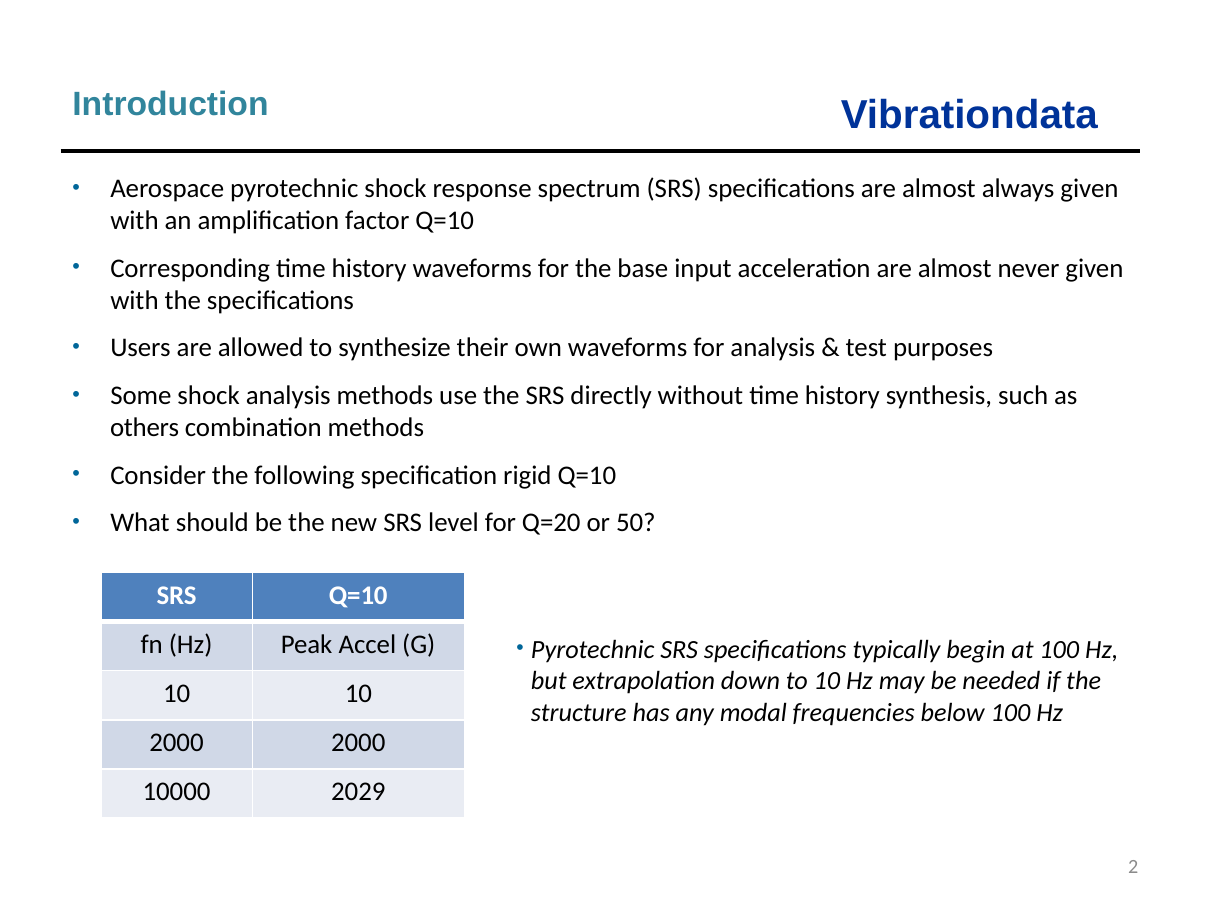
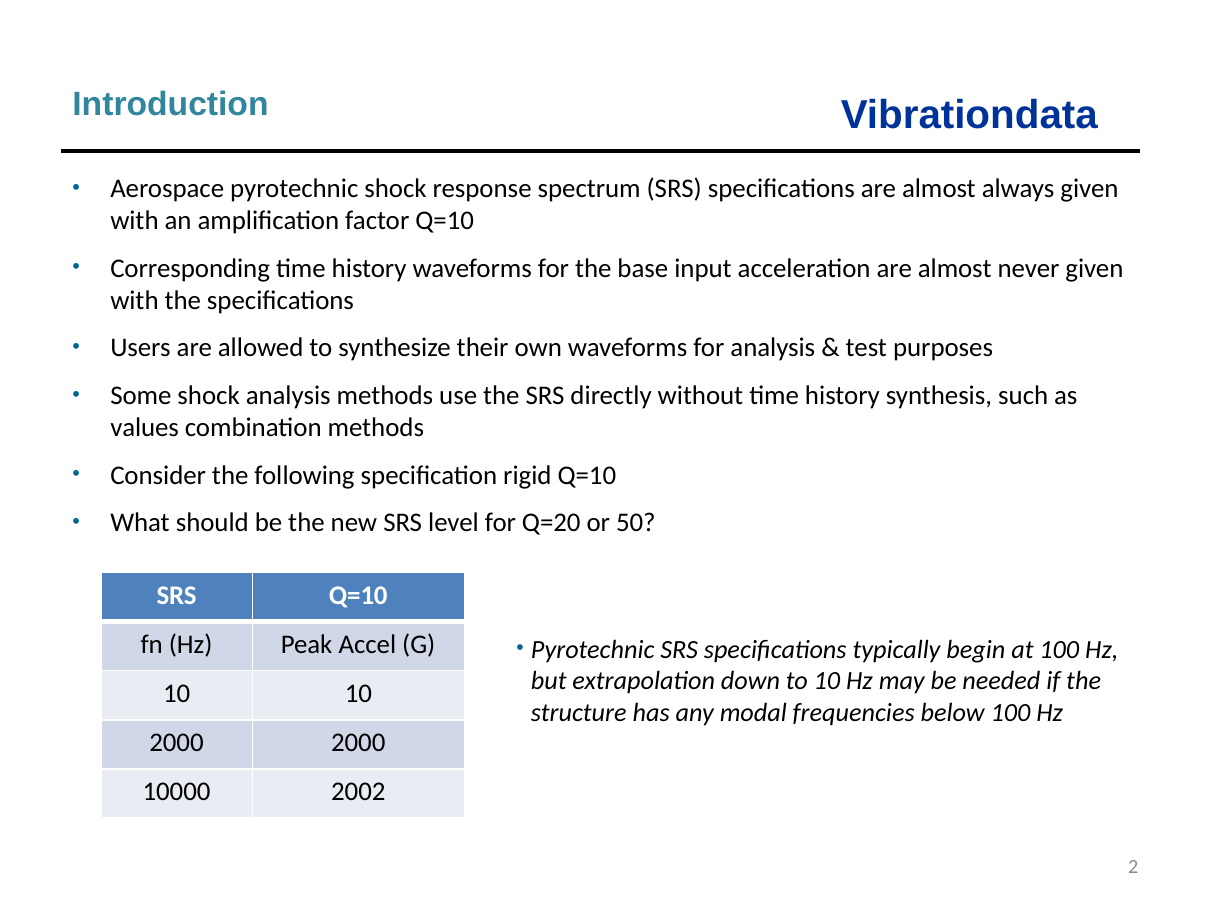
others: others -> values (145, 428)
2029: 2029 -> 2002 (358, 792)
